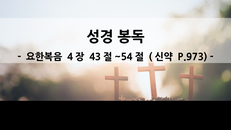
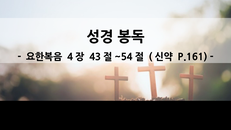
P.973: P.973 -> P.161 (193, 57)
